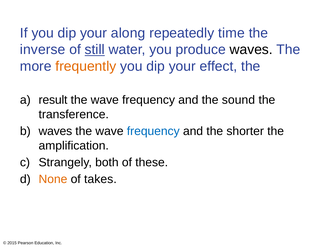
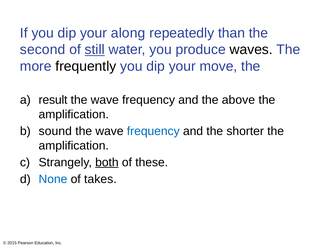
time: time -> than (232, 33)
inverse: inverse -> second (43, 50)
frequently colour: orange -> black (86, 66)
effect: effect -> move (218, 66)
sound: sound -> above (238, 100)
transference: transference -> amplification (74, 115)
waves: waves -> sound (55, 132)
both underline: none -> present (107, 163)
None colour: orange -> blue (53, 180)
